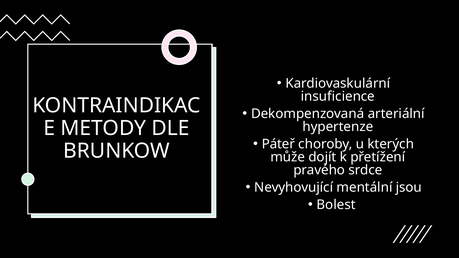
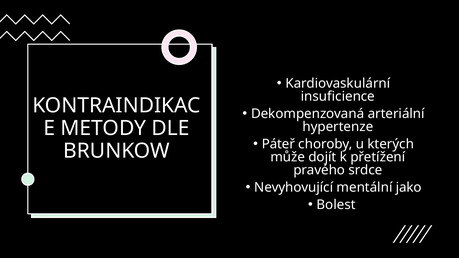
jsou: jsou -> jako (409, 188)
